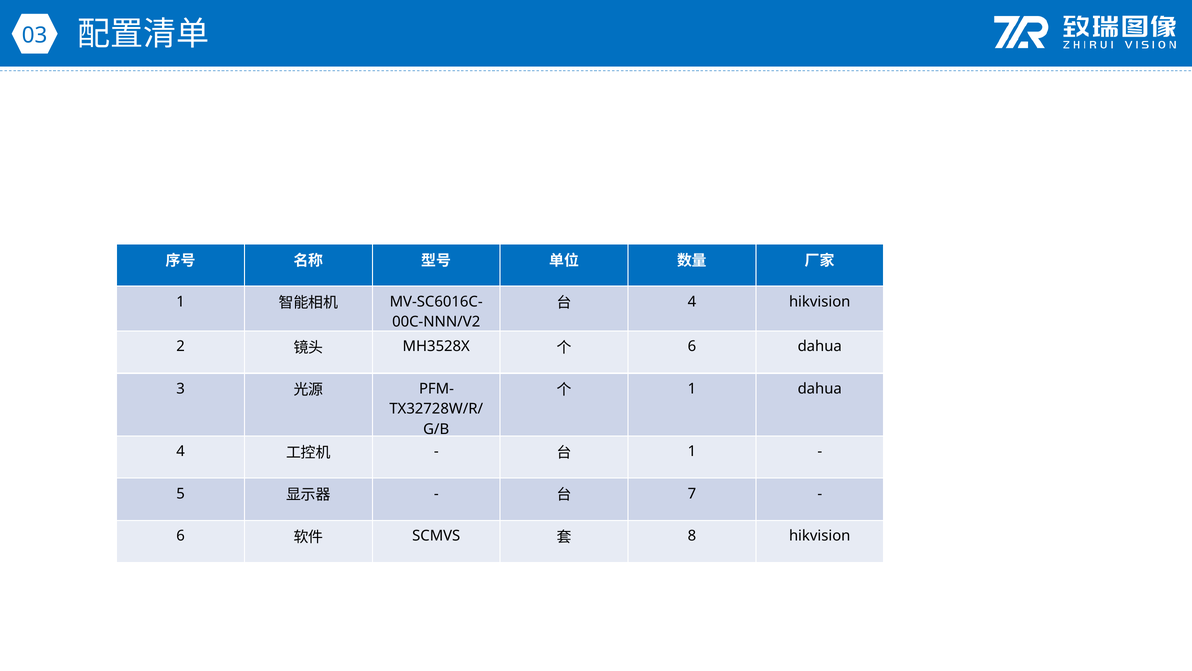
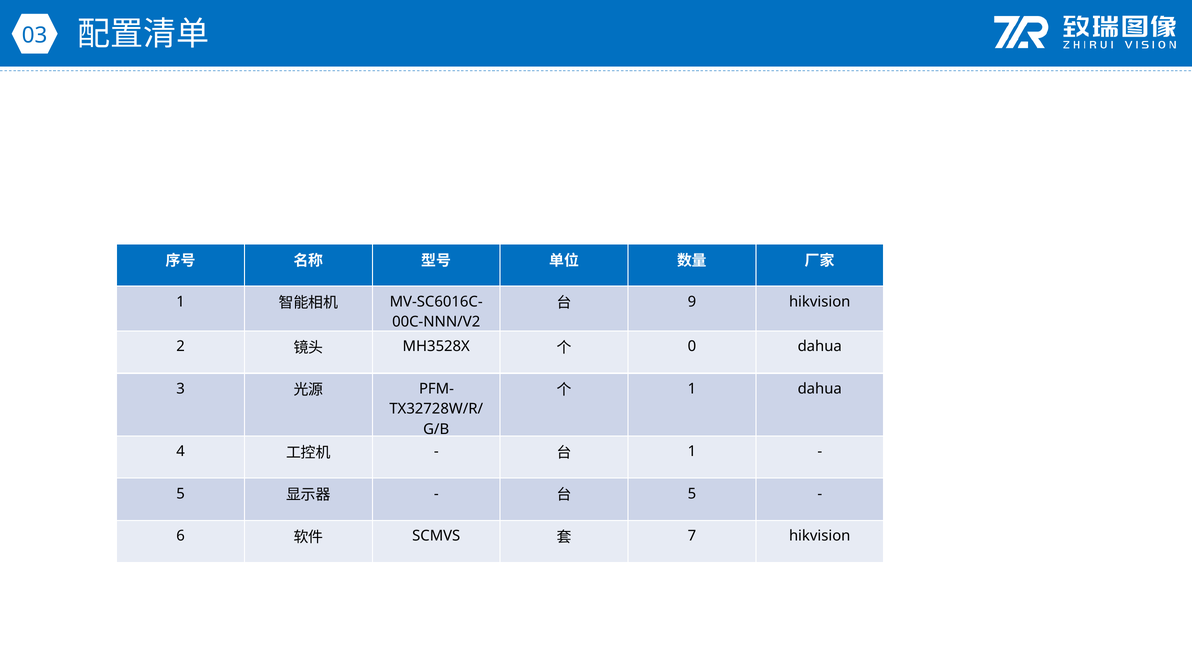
4: 4 -> 9 (692, 301)
6: 6 -> 0 (692, 346)
7: 7 -> 5 (692, 493)
8: 8 -> 7 (692, 536)
